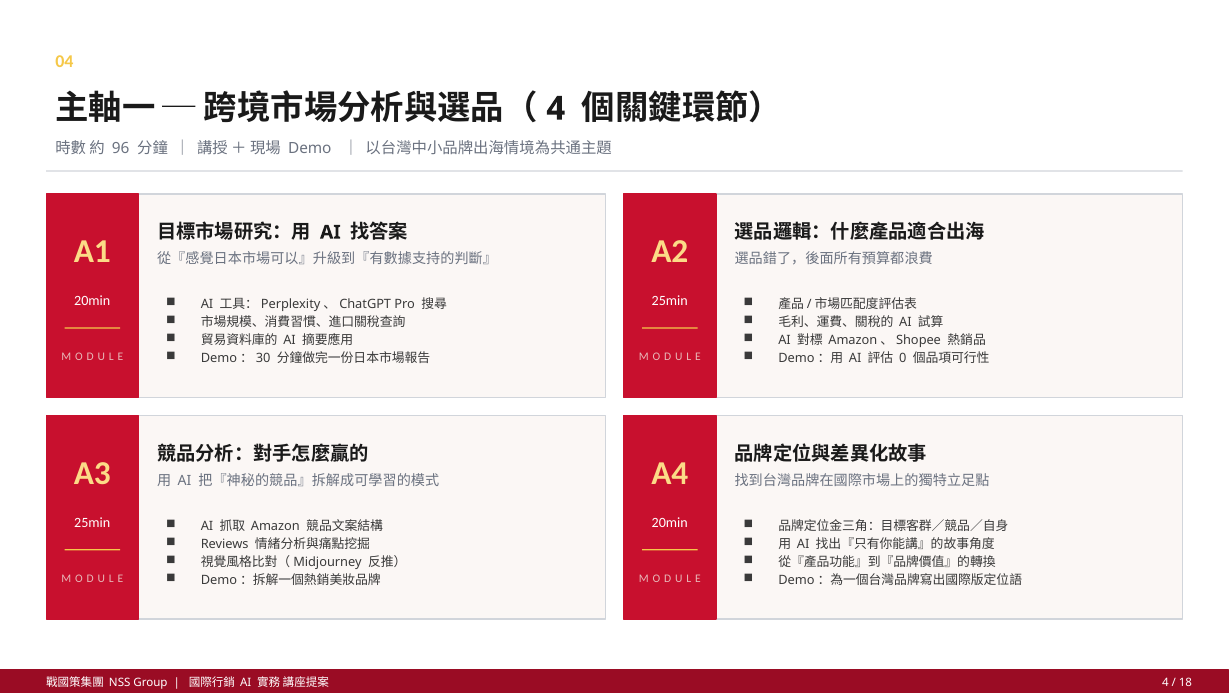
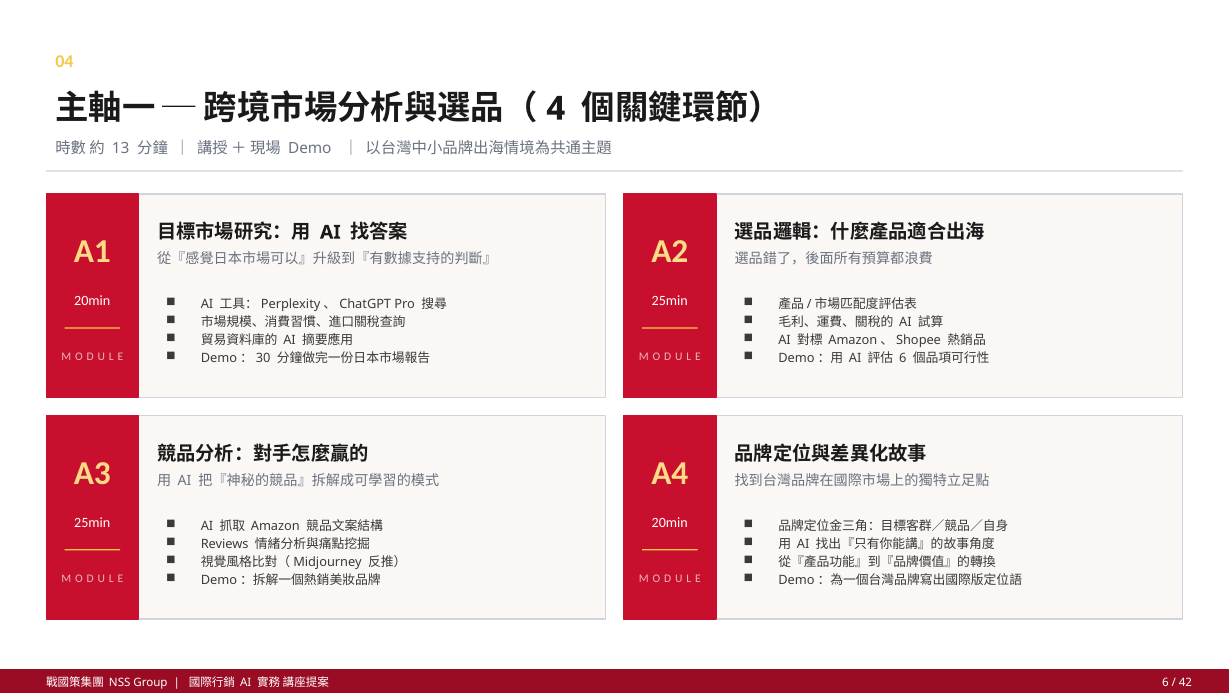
96: 96 -> 13 (121, 149)
0: 0 -> 6 (903, 358)
4: 4 -> 6 (1165, 682)
18: 18 -> 42 (1185, 682)
